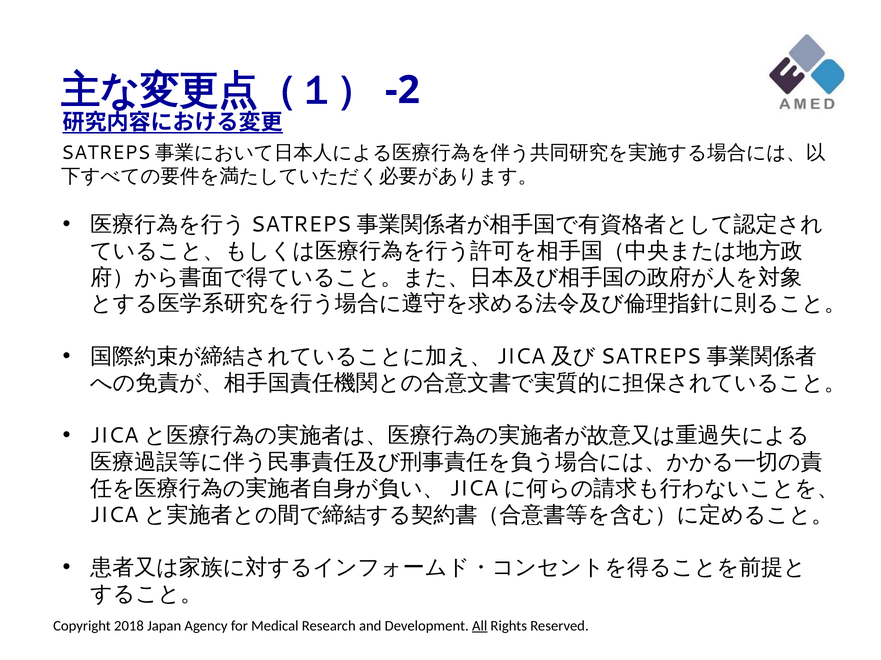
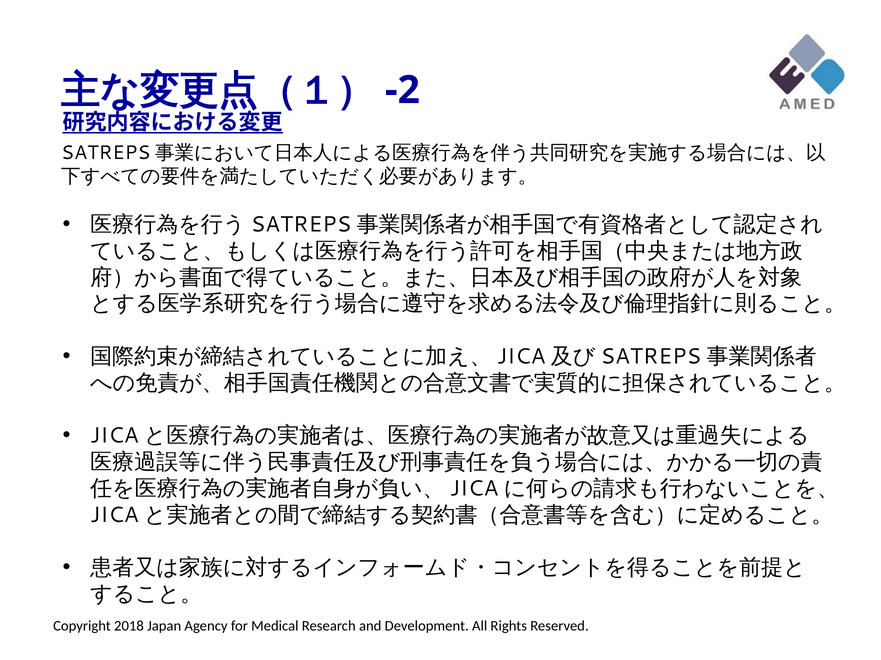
All underline: present -> none (480, 627)
